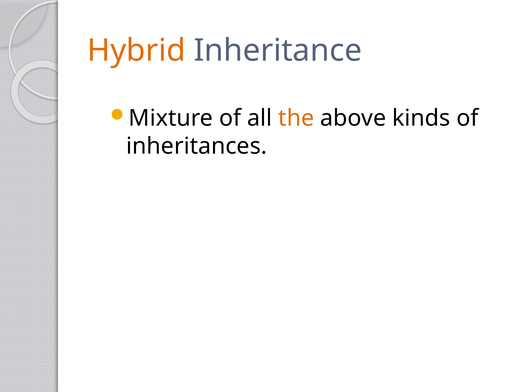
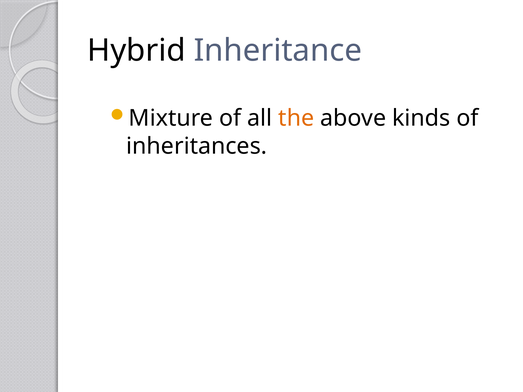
Hybrid colour: orange -> black (136, 51)
